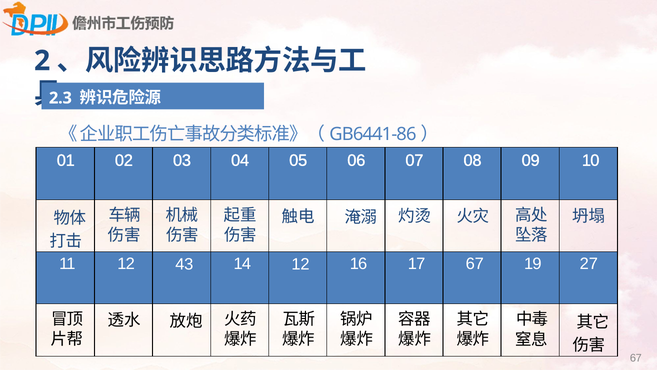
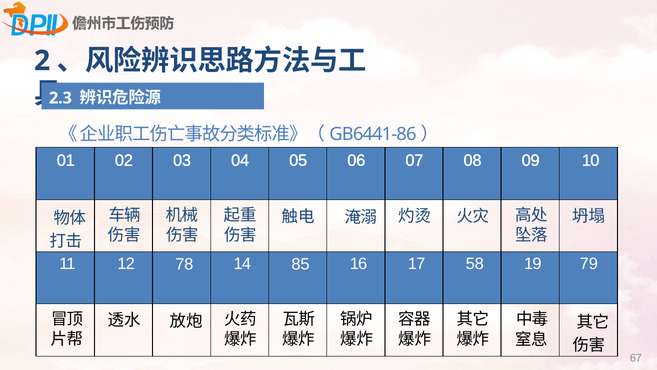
43: 43 -> 78 (184, 264)
14 12: 12 -> 85 (300, 264)
17 67: 67 -> 58 (475, 264)
27: 27 -> 79 (589, 264)
